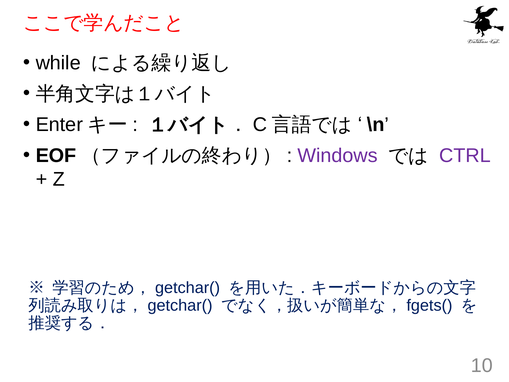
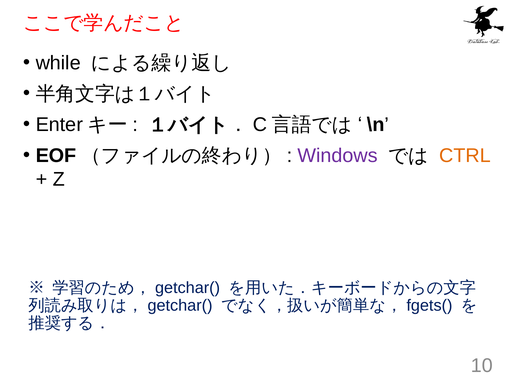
CTRL colour: purple -> orange (465, 155)
